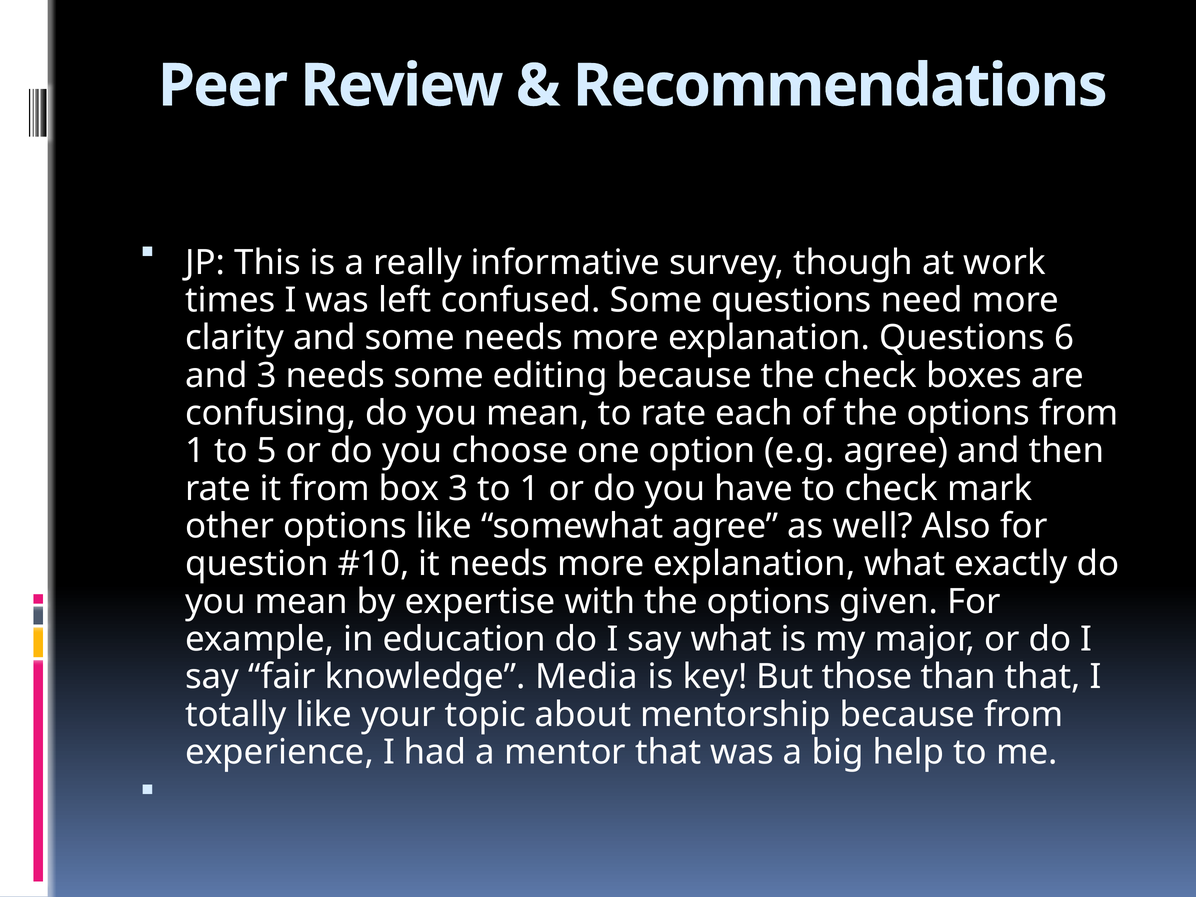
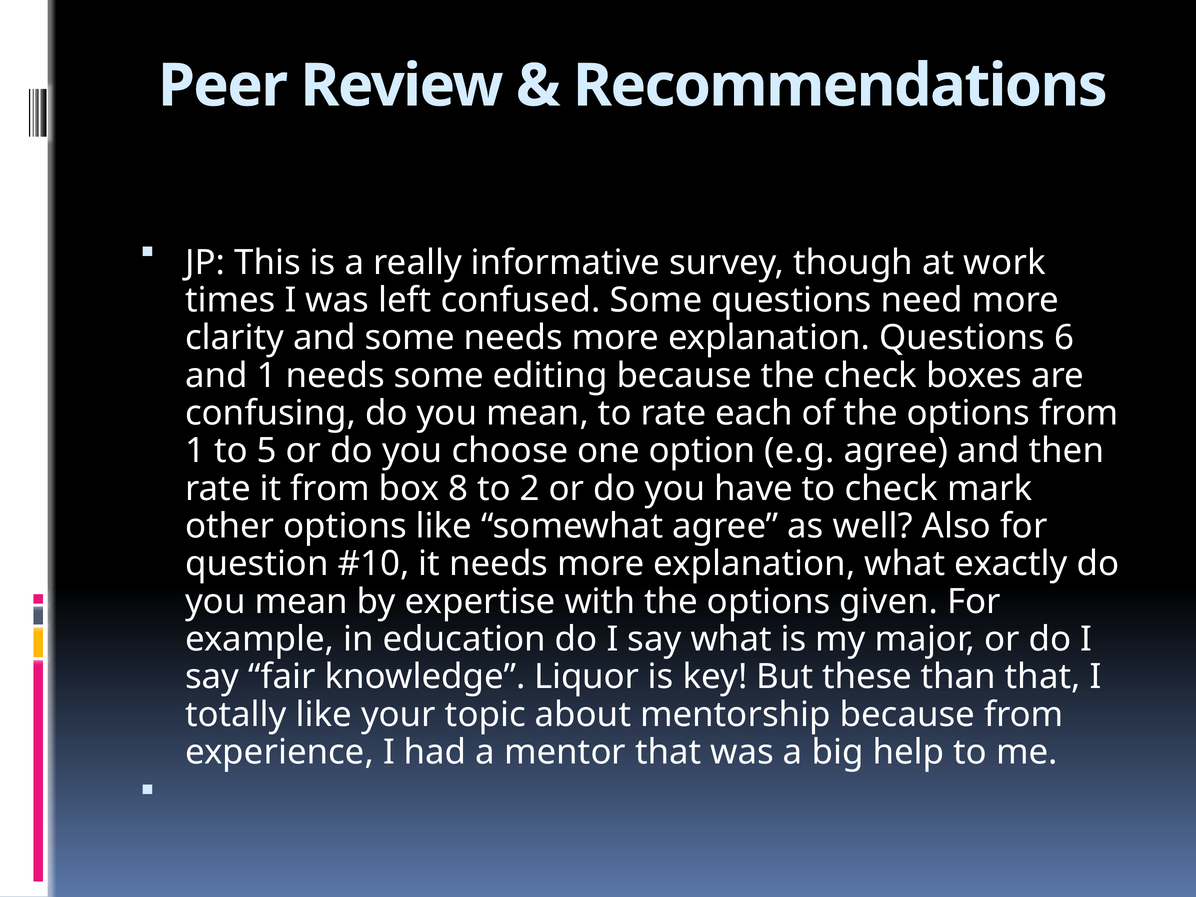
and 3: 3 -> 1 (267, 376)
box 3: 3 -> 8 (458, 489)
to 1: 1 -> 2 (530, 489)
Media: Media -> Liquor (587, 677)
those: those -> these (867, 677)
